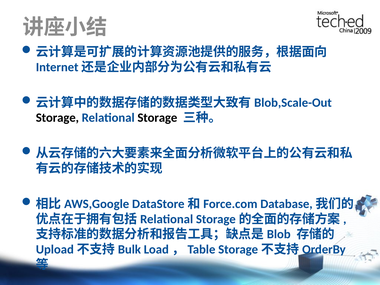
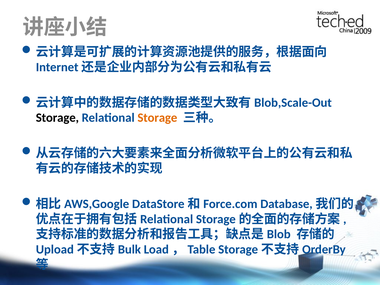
Storage colour: black -> orange (157, 118)
